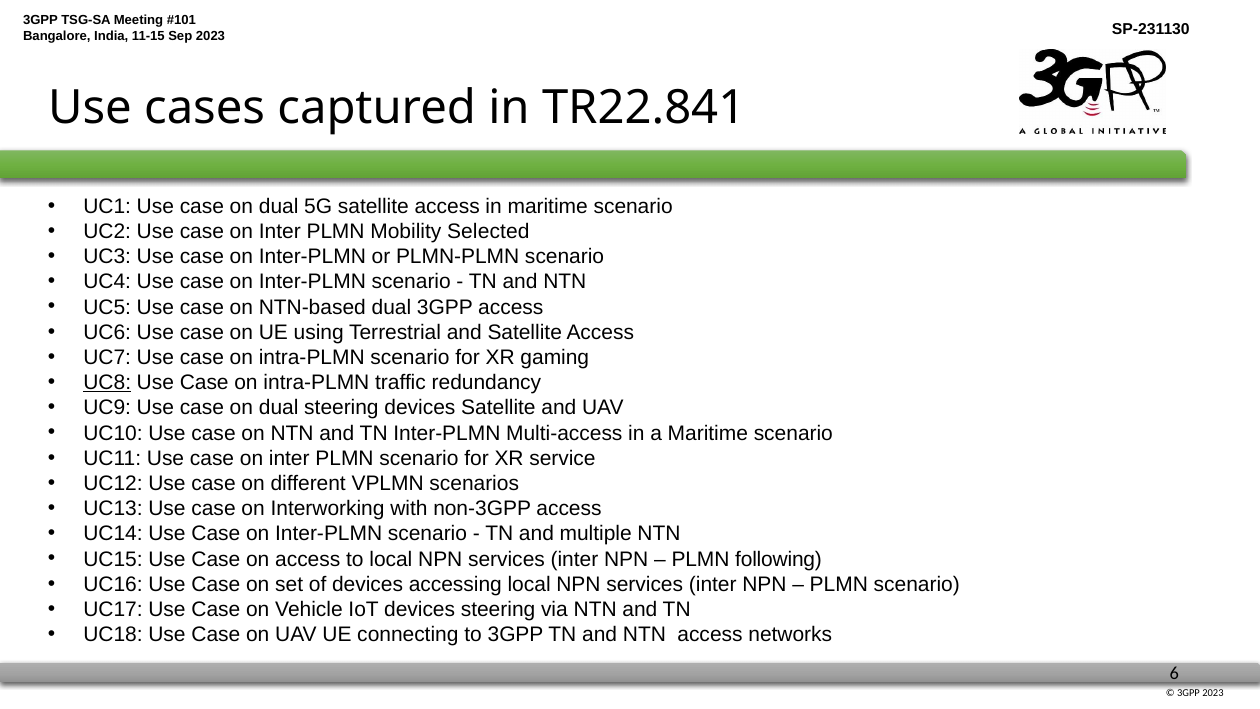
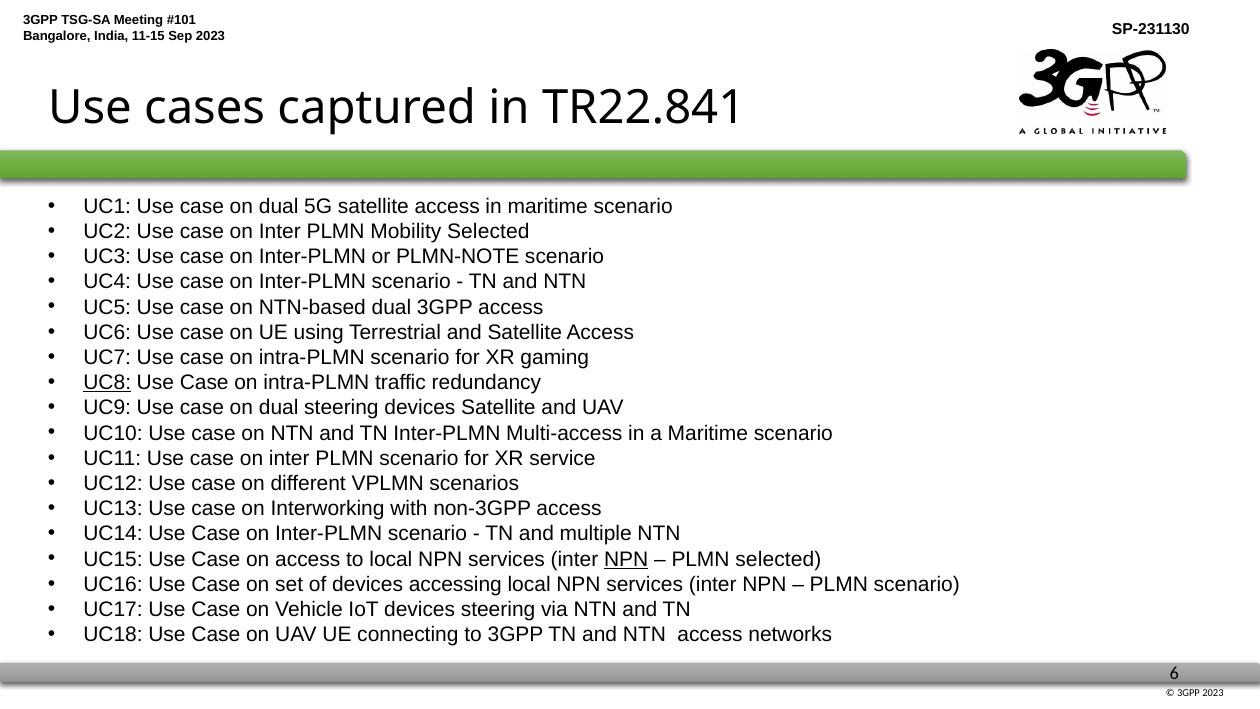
PLMN-PLMN: PLMN-PLMN -> PLMN-NOTE (458, 257)
NPN underline: none -> present (626, 559)
PLMN following: following -> selected (778, 559)
